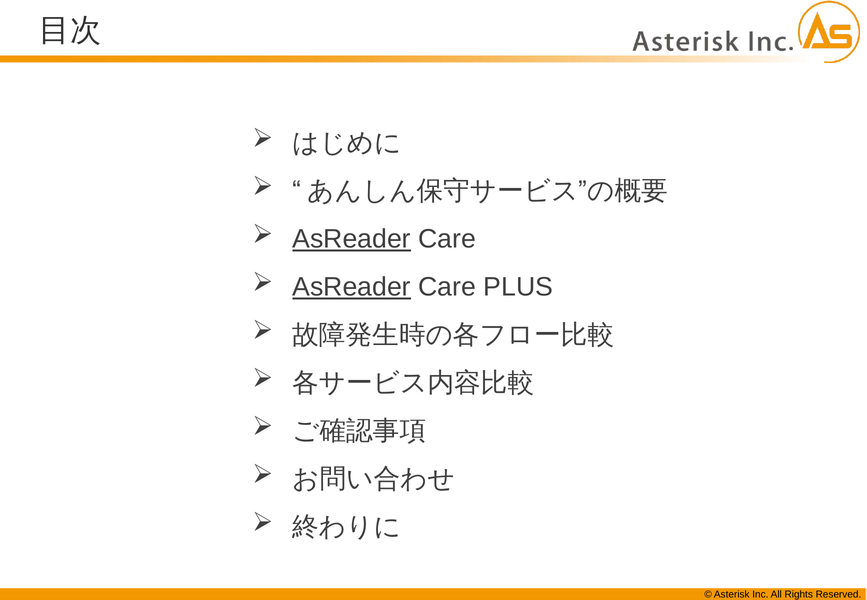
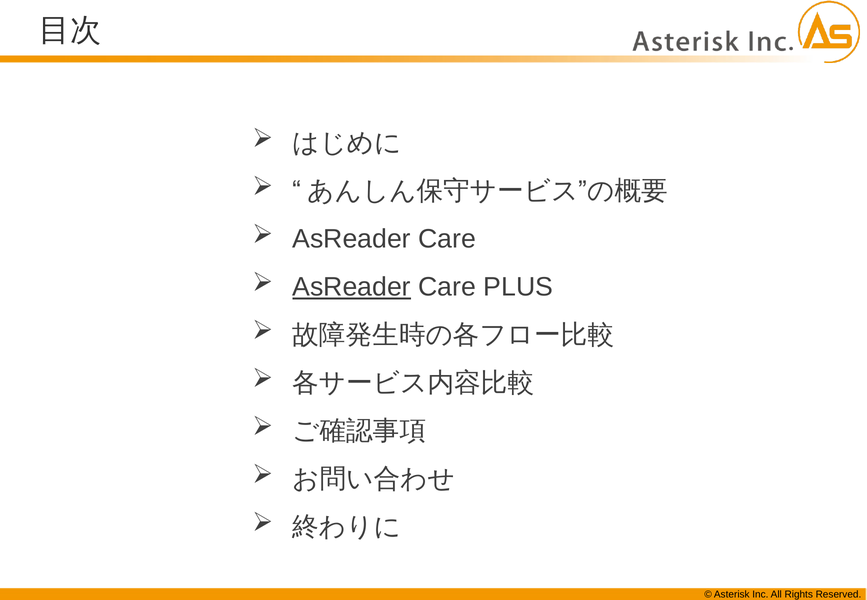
AsReader underline: present -> none (352, 239)
